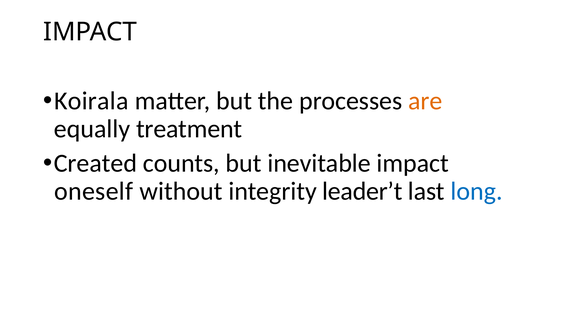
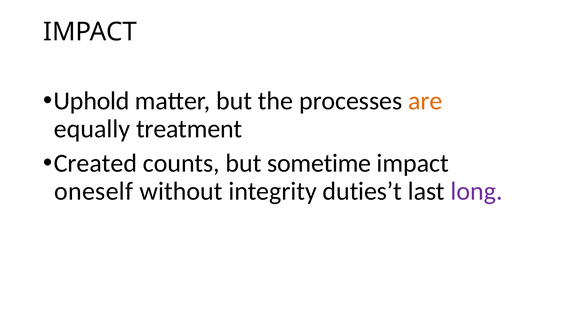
Koirala: Koirala -> Uphold (92, 101)
inevitable: inevitable -> sometime (319, 163)
leader’t: leader’t -> duties’t (362, 191)
long colour: blue -> purple (477, 191)
